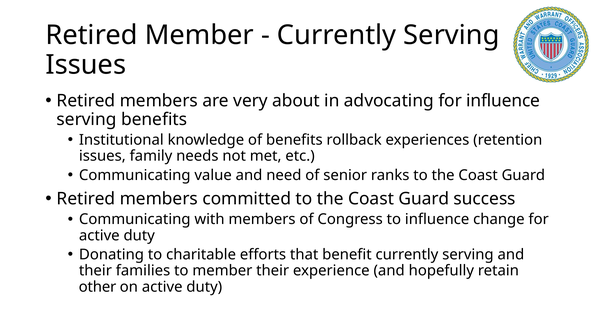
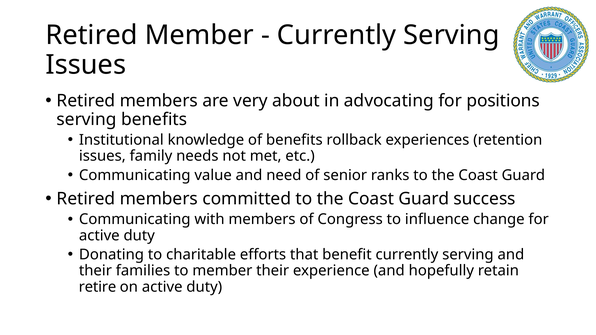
for influence: influence -> positions (503, 101)
other: other -> retire (97, 287)
